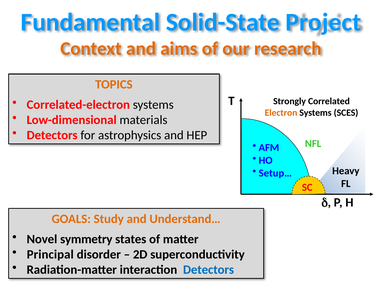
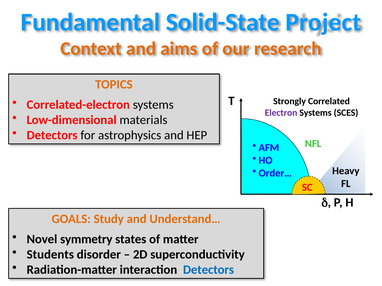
Electron colour: orange -> purple (281, 113)
Setup…: Setup… -> Order… (275, 173)
Principal: Principal -> Students (50, 255)
